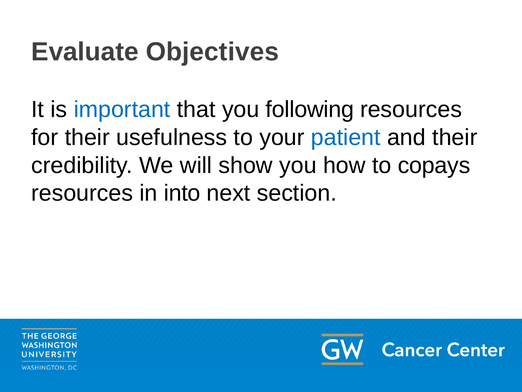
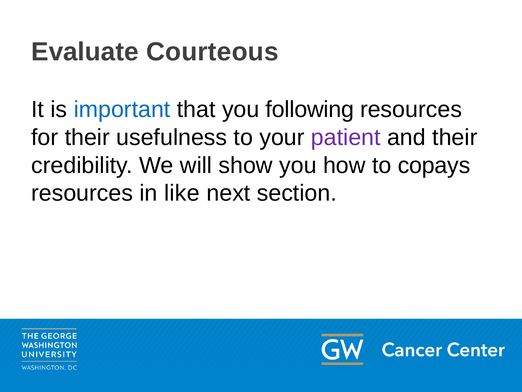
Objectives: Objectives -> Courteous (212, 52)
patient colour: blue -> purple (346, 137)
into: into -> like (182, 193)
